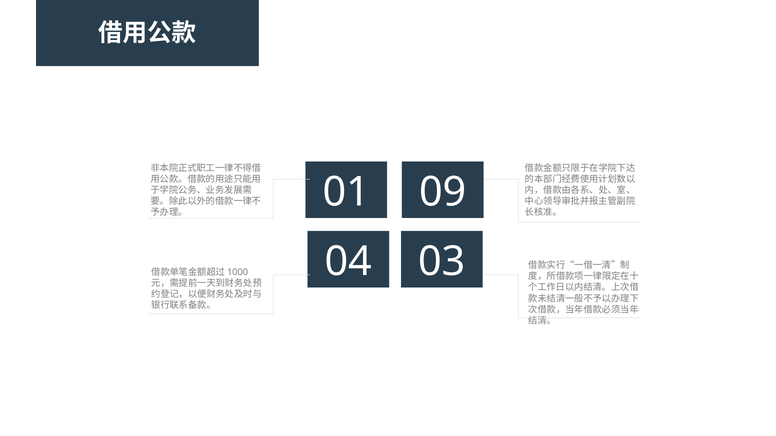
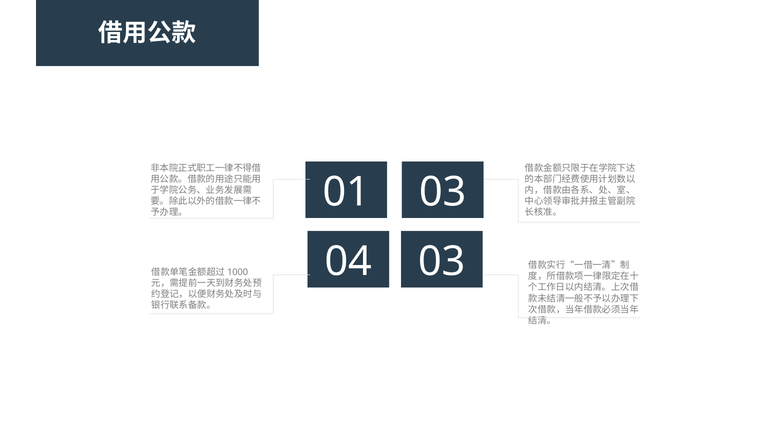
01 09: 09 -> 03 (443, 192)
